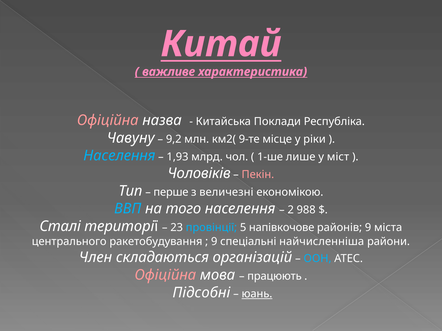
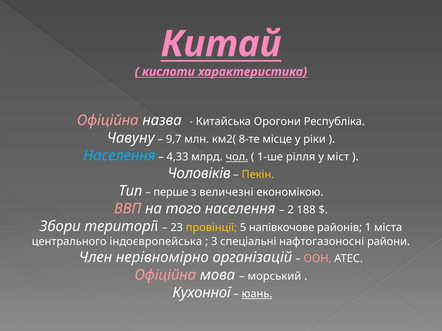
важливе: важливе -> кислоти (169, 72)
Поклади: Поклади -> Орогони (277, 122)
9,2: 9,2 -> 9,7 (174, 140)
9-те: 9-те -> 8-те (249, 140)
1,93: 1,93 -> 4,33 (177, 157)
чол underline: none -> present (237, 157)
лише: лише -> рілля (301, 157)
Пекін colour: pink -> yellow (258, 175)
ВВП colour: light blue -> pink (128, 209)
988: 988 -> 188 (306, 210)
Сталі: Сталі -> Збори (60, 227)
провінції colour: light blue -> yellow (211, 228)
районів 9: 9 -> 1 (368, 228)
ракетобудування: ракетобудування -> індоєвропейська (156, 242)
9: 9 -> 3 (214, 242)
найчисленніша: найчисленніша -> нафтогазоносні (322, 242)
складаються: складаються -> нерівномірно (162, 258)
ООН colour: light blue -> pink (318, 259)
працюють: працюють -> морський (274, 277)
Підсобні: Підсобні -> Кухонної (202, 293)
